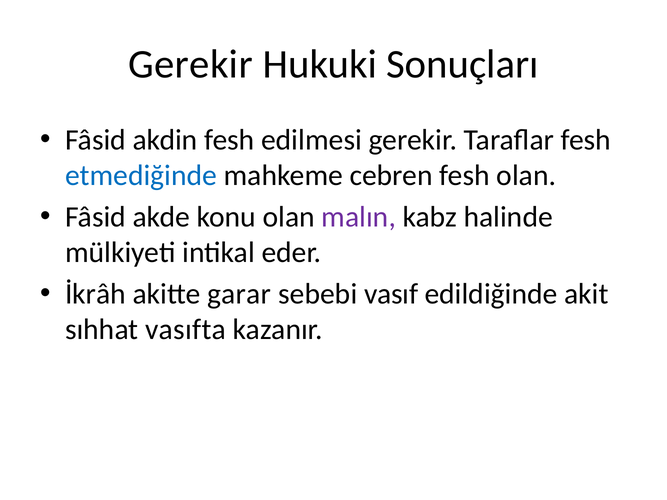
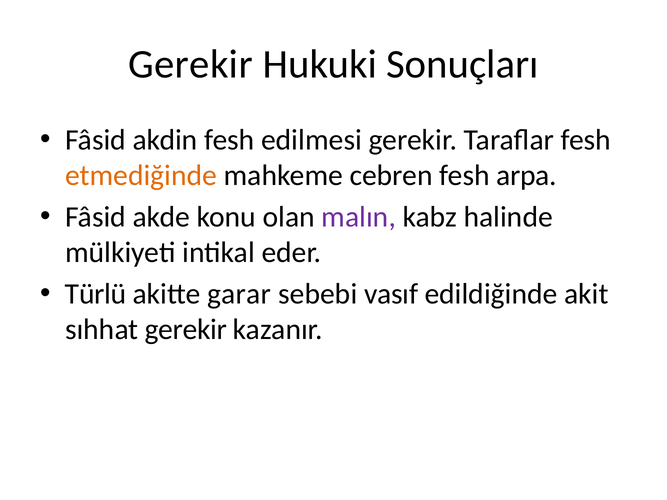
etmediğinde colour: blue -> orange (141, 176)
fesh olan: olan -> arpa (527, 176)
İkrâh: İkrâh -> Türlü (96, 294)
sıhhat vasıfta: vasıfta -> gerekir (186, 330)
